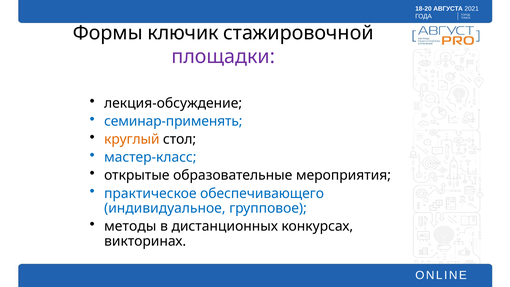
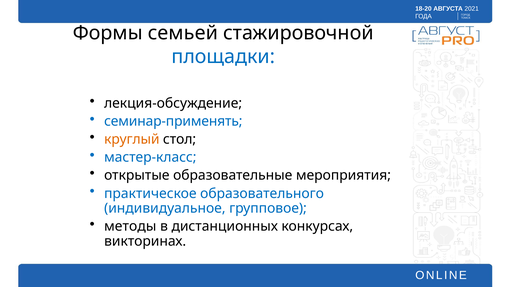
ключик: ключик -> семьей (183, 33)
площадки colour: purple -> blue (223, 56)
обеспечивающего: обеспечивающего -> образовательного (262, 193)
